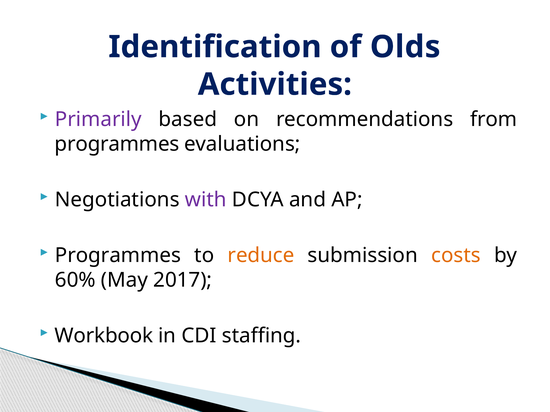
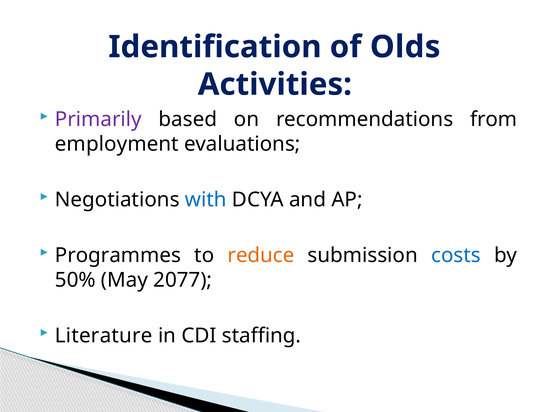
programmes: programmes -> employment (117, 144)
with colour: purple -> blue (206, 200)
costs colour: orange -> blue (456, 256)
60%: 60% -> 50% (75, 280)
2017: 2017 -> 2077 (183, 280)
Workbook: Workbook -> Literature (104, 336)
